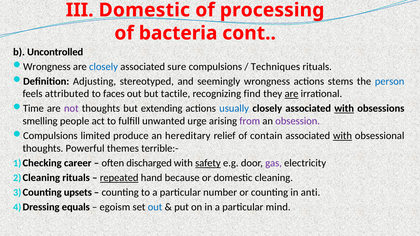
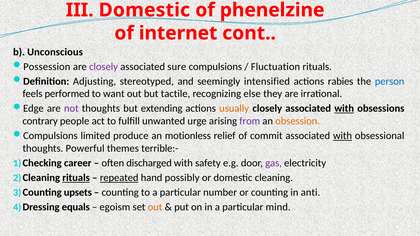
processing: processing -> phenelzine (272, 10)
bacteria: bacteria -> internet (178, 33)
Uncontrolled: Uncontrolled -> Unconscious (55, 52)
Wrongness: Wrongness -> Possession (47, 67)
closely colour: blue -> purple (104, 67)
Techniques: Techniques -> Fluctuation (275, 67)
seemingly wrongness: wrongness -> intensified (267, 81)
stems: stems -> rabies (341, 81)
attributed: attributed -> performed (67, 94)
faces: faces -> want (114, 94)
find: find -> else (252, 94)
are underline: present -> none (292, 94)
Time: Time -> Edge (33, 109)
usually colour: blue -> orange (234, 109)
smelling: smelling -> contrary (40, 121)
obsession colour: purple -> orange (298, 121)
hereditary: hereditary -> motionless (188, 136)
contain: contain -> commit (266, 136)
safety underline: present -> none (208, 163)
rituals underline: none -> present (76, 178)
because: because -> possibly (182, 178)
out colour: blue -> orange (155, 207)
